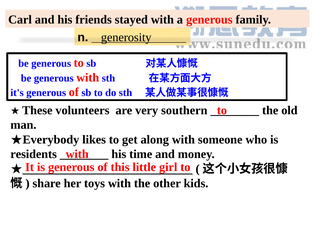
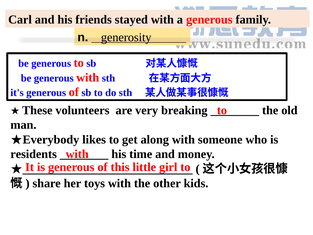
southern: southern -> breaking (184, 110)
